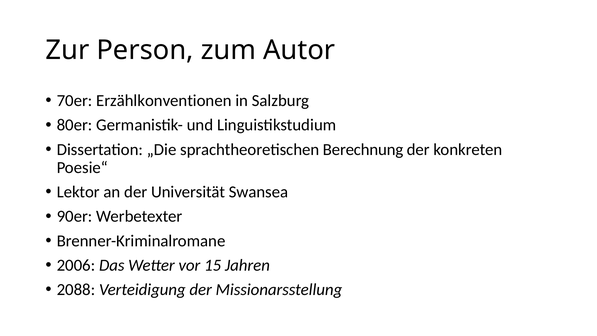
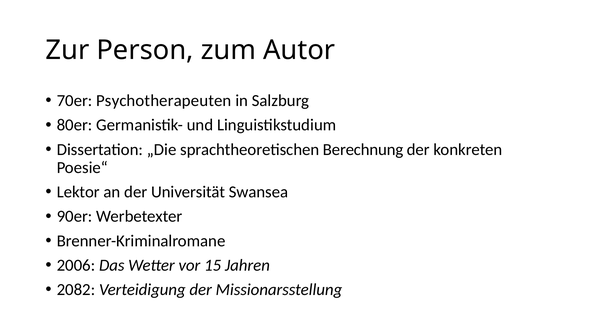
Erzählkonventionen: Erzählkonventionen -> Psychotherapeuten (164, 101)
2088: 2088 -> 2082 (76, 289)
